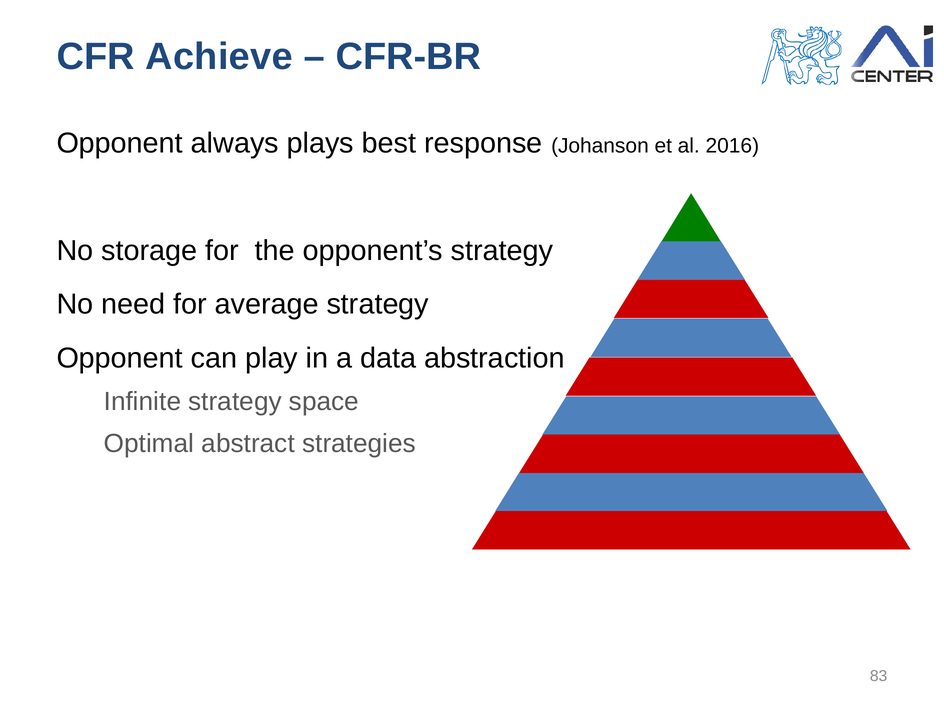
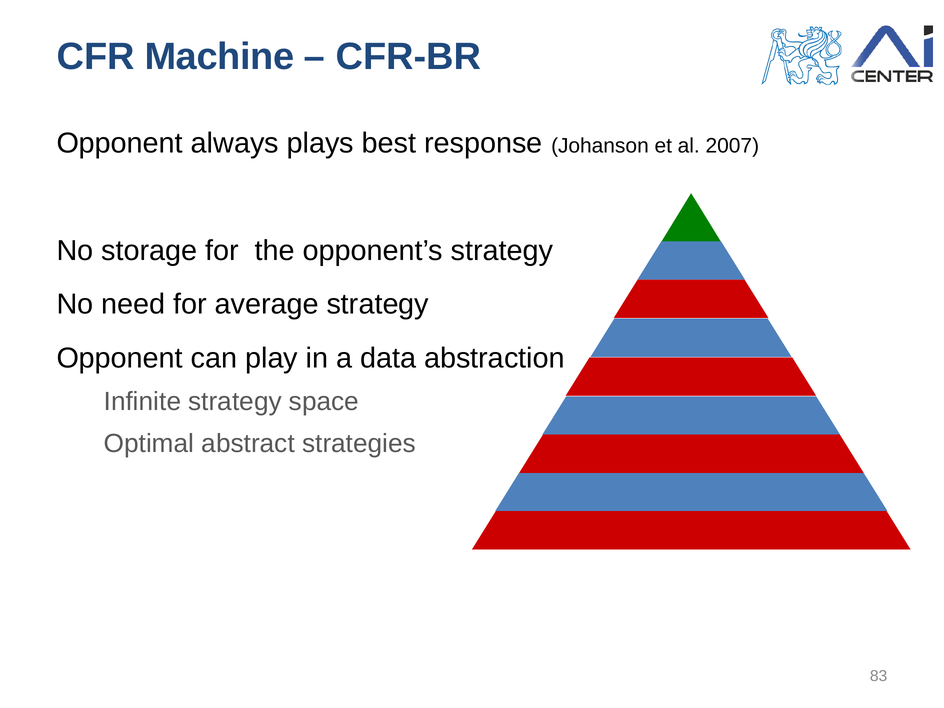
Achieve: Achieve -> Machine (219, 57)
2016: 2016 -> 2007 (732, 146)
